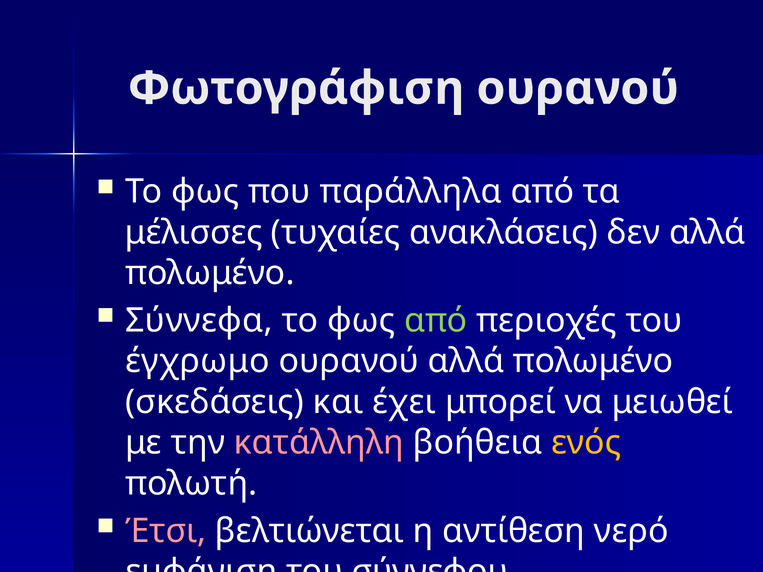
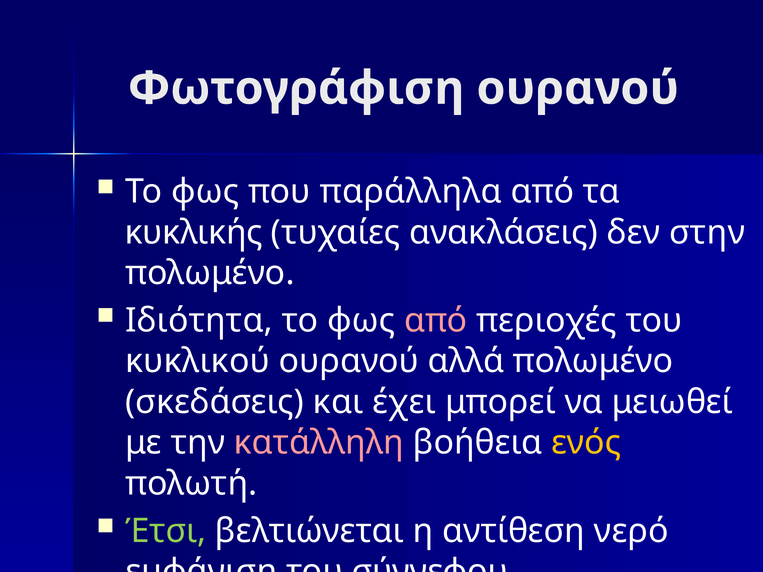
μέλισσες: μέλισσες -> κυκλικής (194, 233)
δεν αλλά: αλλά -> στην (707, 233)
Σύννεφα: Σύννεφα -> Ιδιότητα (199, 321)
από colour: light green -> pink (436, 321)
έγχρωμο: έγχρωμο -> κυκλικού (198, 361)
Έτσι colour: pink -> light green (166, 531)
